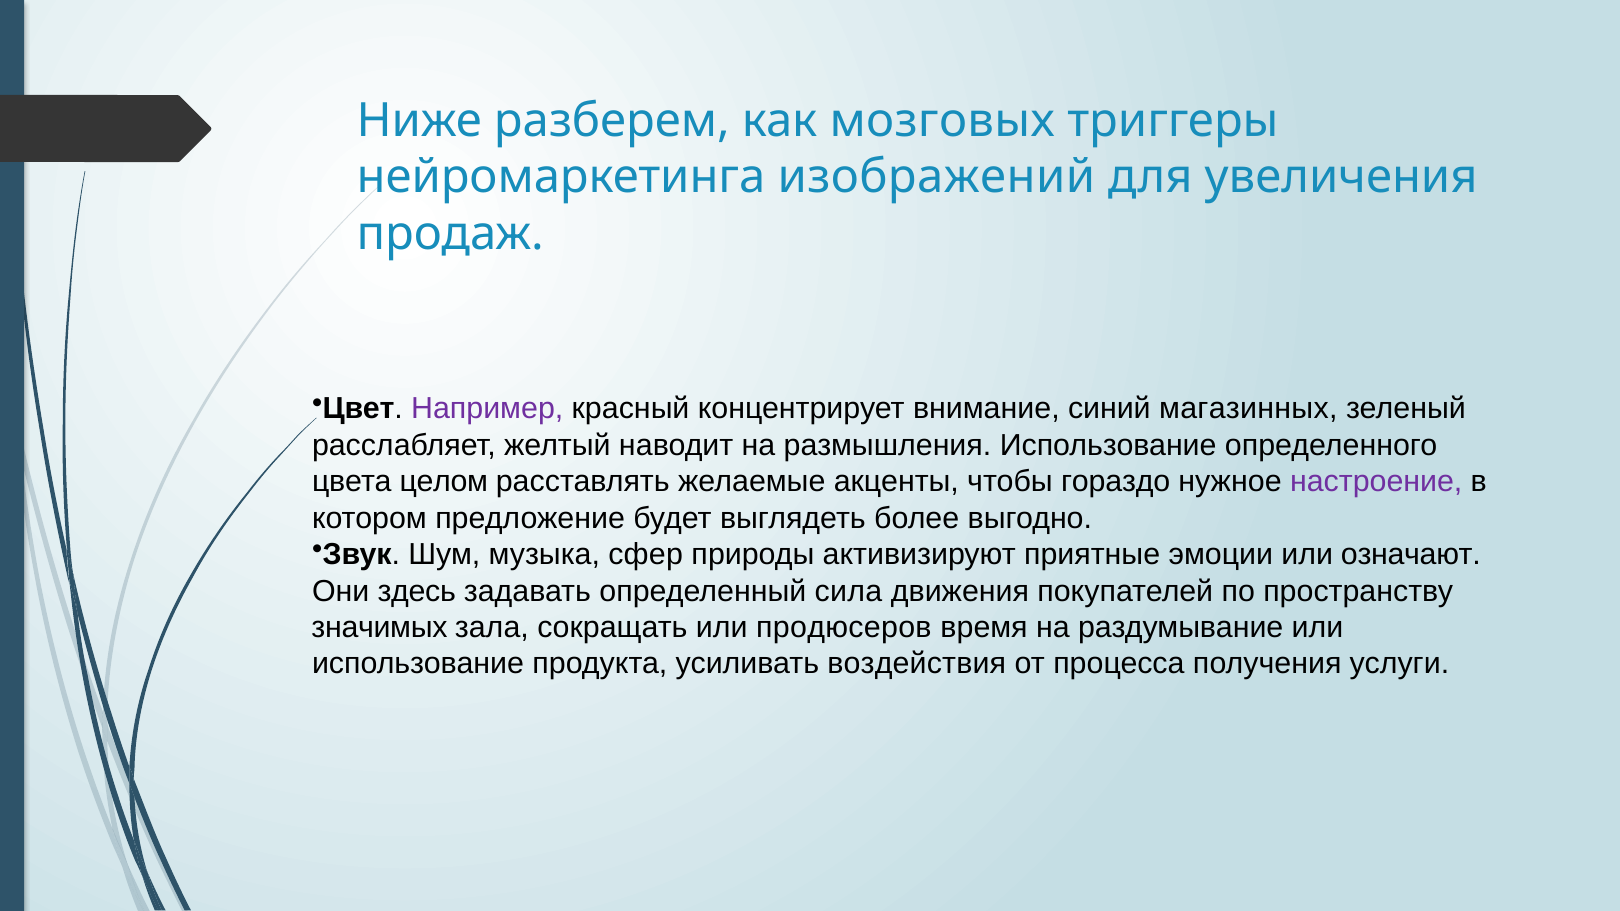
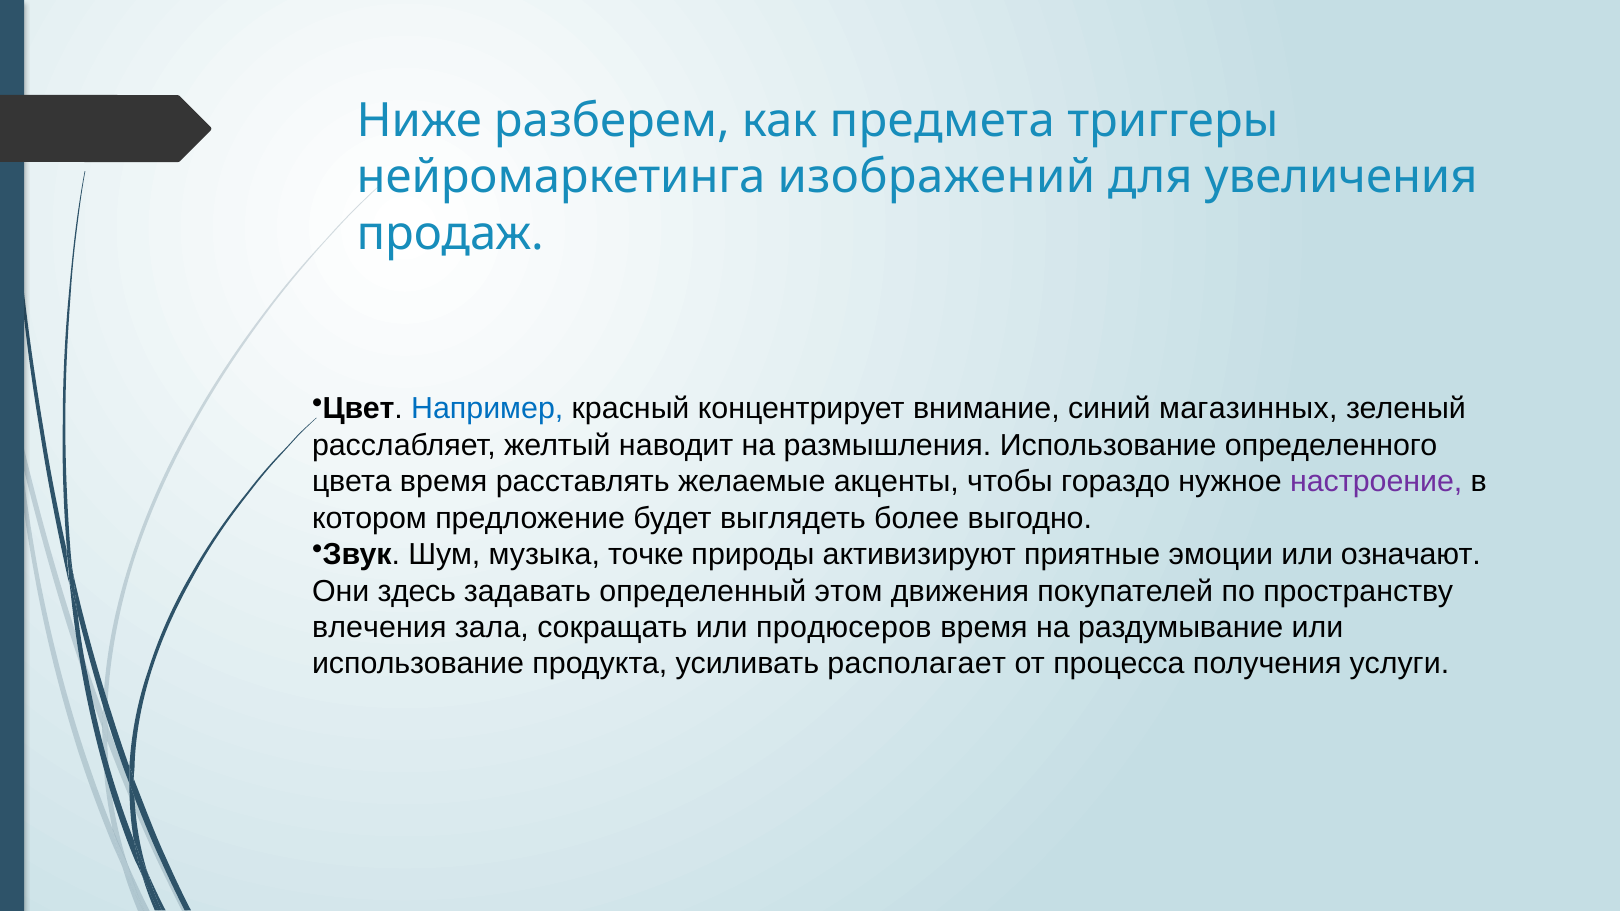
мозговых: мозговых -> предмета (942, 121)
Например colour: purple -> blue (487, 409)
цвета целом: целом -> время (444, 482)
сфер: сфер -> точке (646, 555)
сила: сила -> этом (849, 591)
значимых: значимых -> влечения (379, 628)
воздействия: воздействия -> располагает (917, 664)
